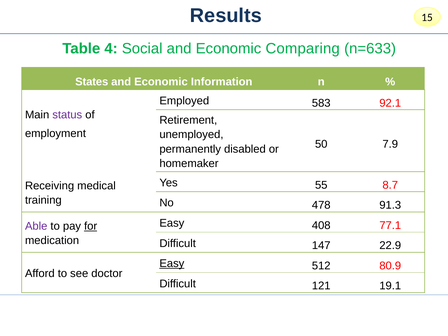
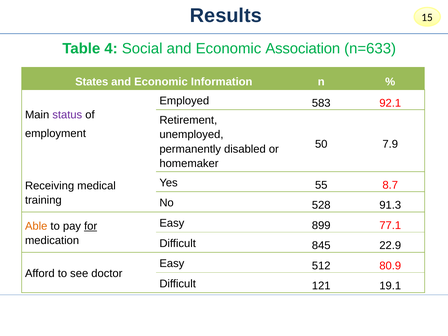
Comparing: Comparing -> Association (303, 48)
478: 478 -> 528 (321, 205)
408: 408 -> 899 (321, 225)
Able colour: purple -> orange (36, 226)
147: 147 -> 845 (321, 246)
Easy underline: present -> none (172, 263)
